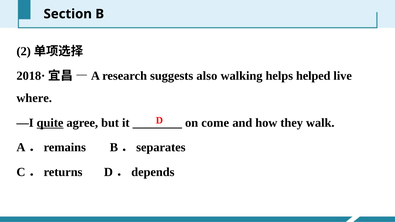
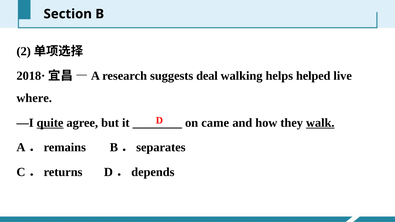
also: also -> deal (207, 76)
come: come -> came (215, 123)
walk underline: none -> present (320, 123)
